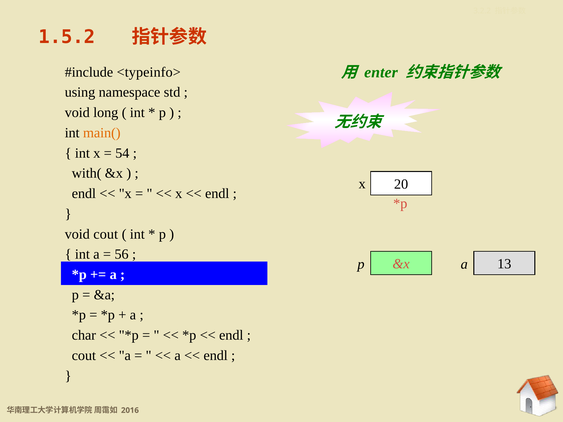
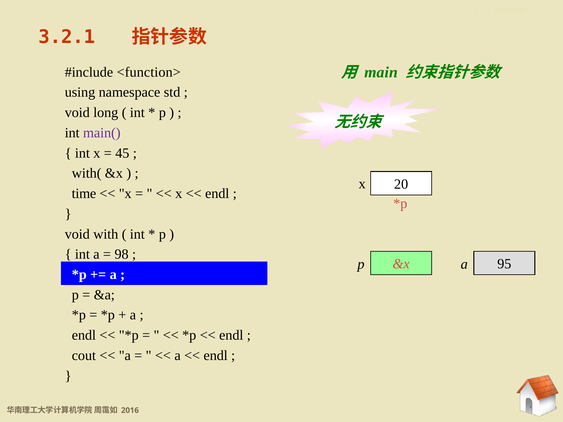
1.5.2: 1.5.2 -> 3.2.1 (67, 37)
<typeinfo>: <typeinfo> -> <function> (149, 72)
enter: enter -> main (381, 72)
main( colour: orange -> purple (102, 133)
54: 54 -> 45 (122, 153)
endl: endl -> time (84, 194)
void cout: cout -> with (106, 234)
56: 56 -> 98 (122, 254)
13: 13 -> 95 (504, 264)
char: char -> endl (84, 335)
